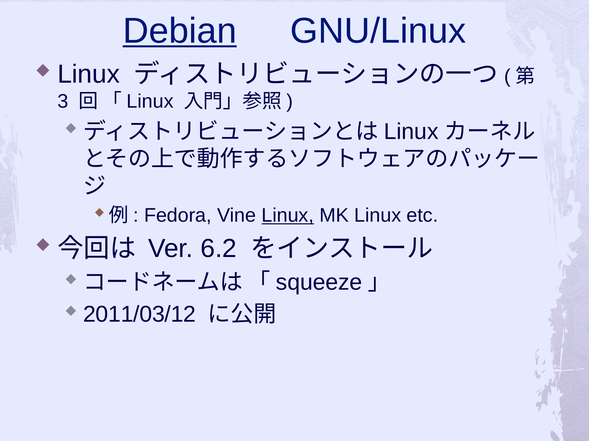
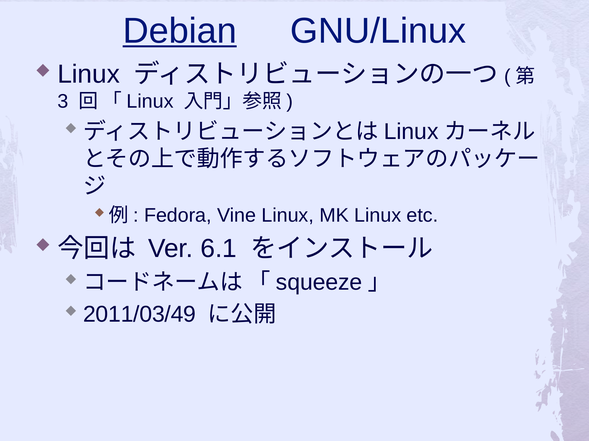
Linux underline: present -> none (288, 216)
6.2: 6.2 -> 6.1 (219, 249)
2011/03/12: 2011/03/12 -> 2011/03/49 (140, 315)
